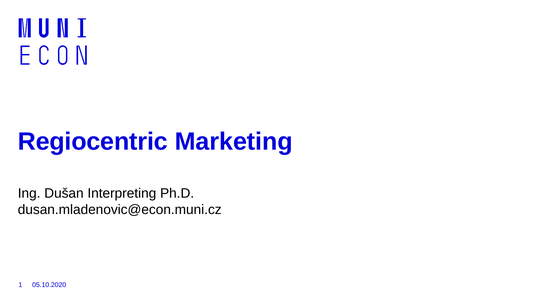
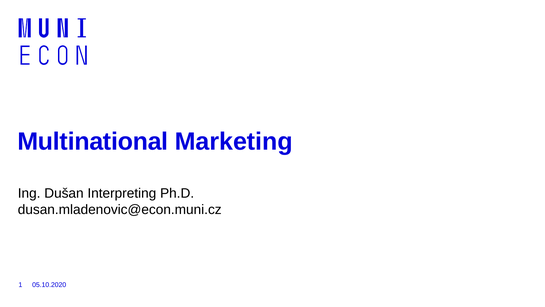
Regiocentric: Regiocentric -> Multinational (93, 141)
